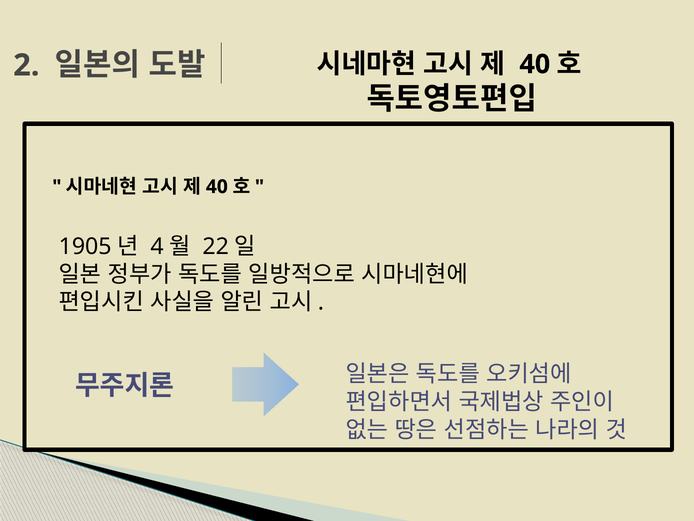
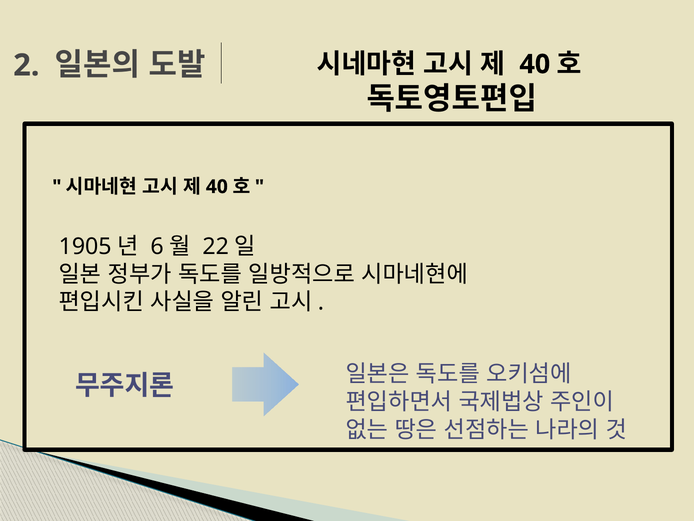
4: 4 -> 6 (157, 246)
